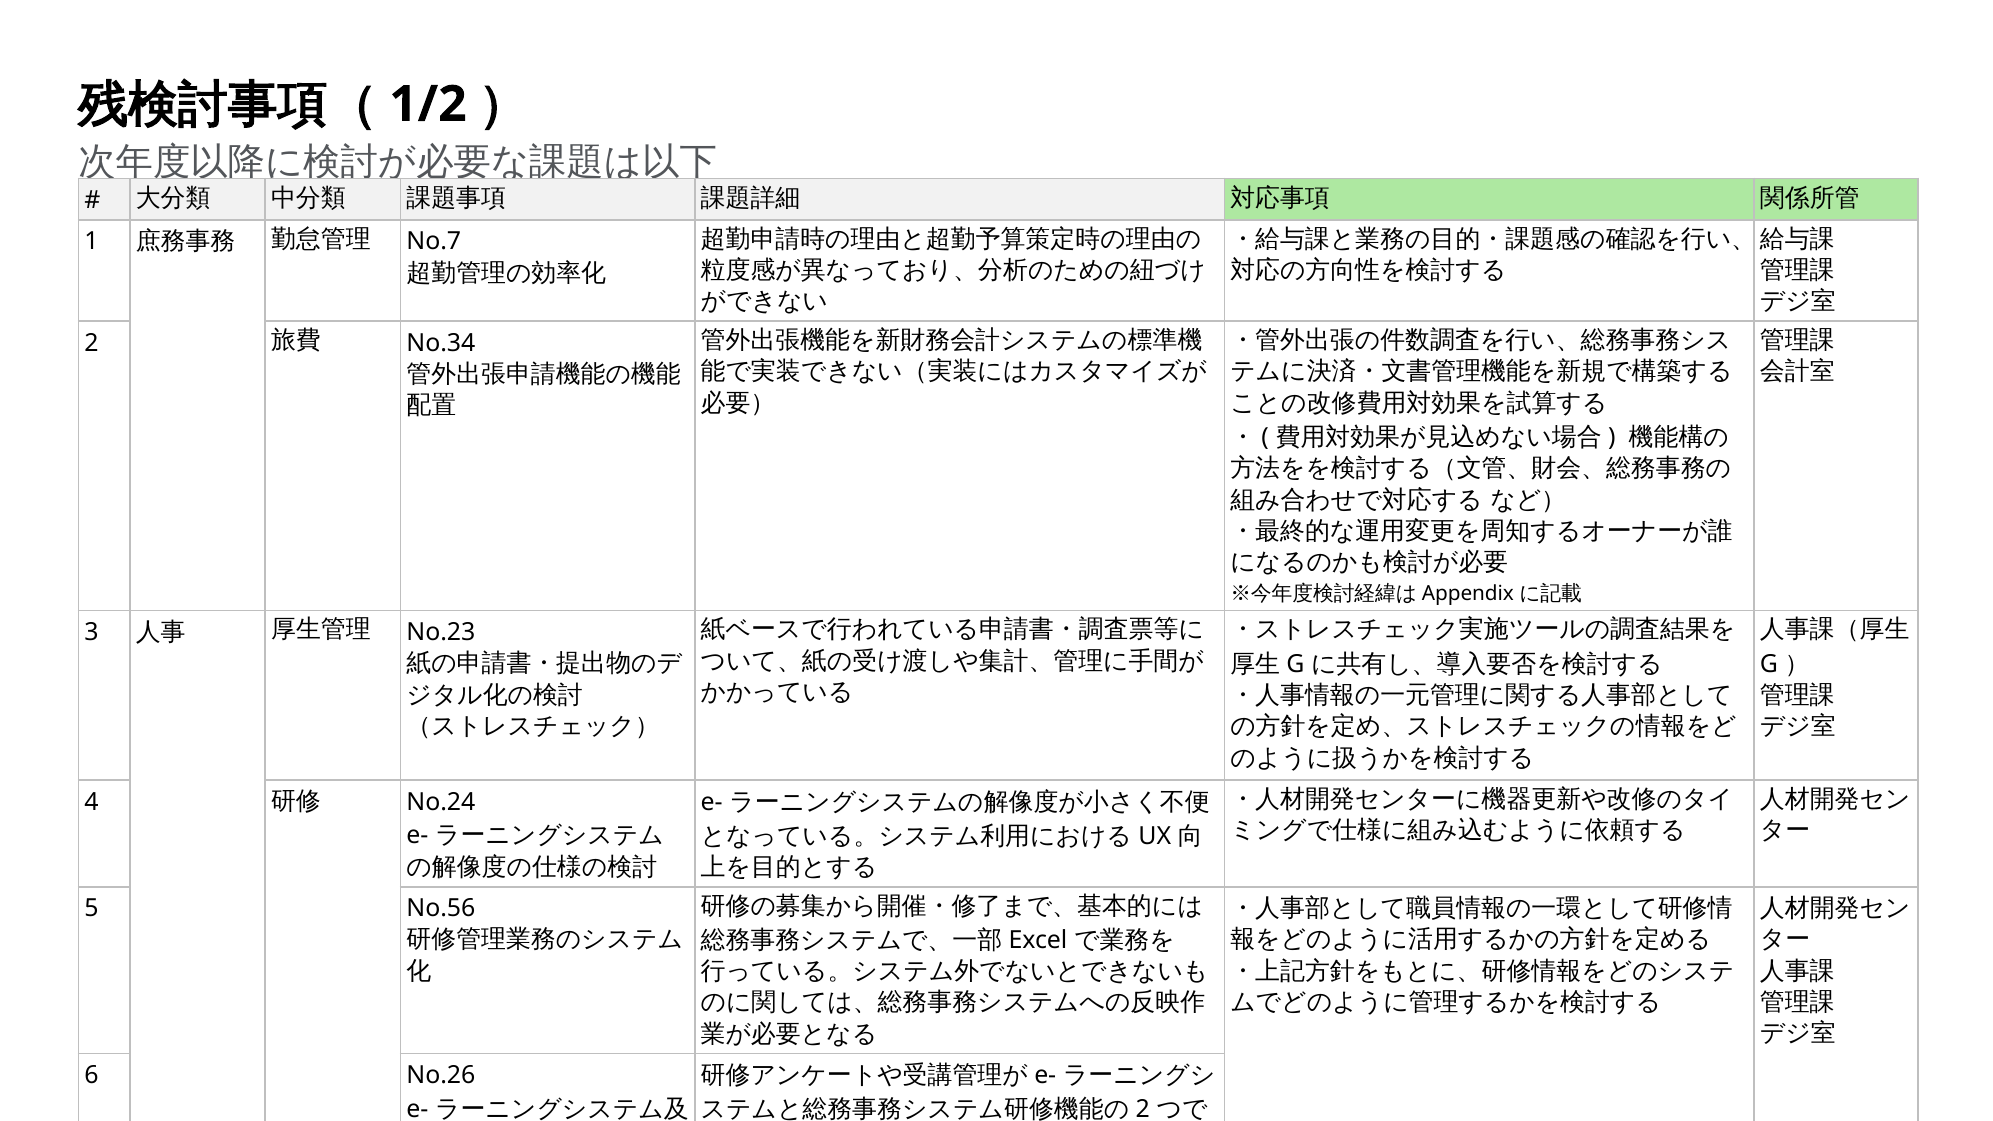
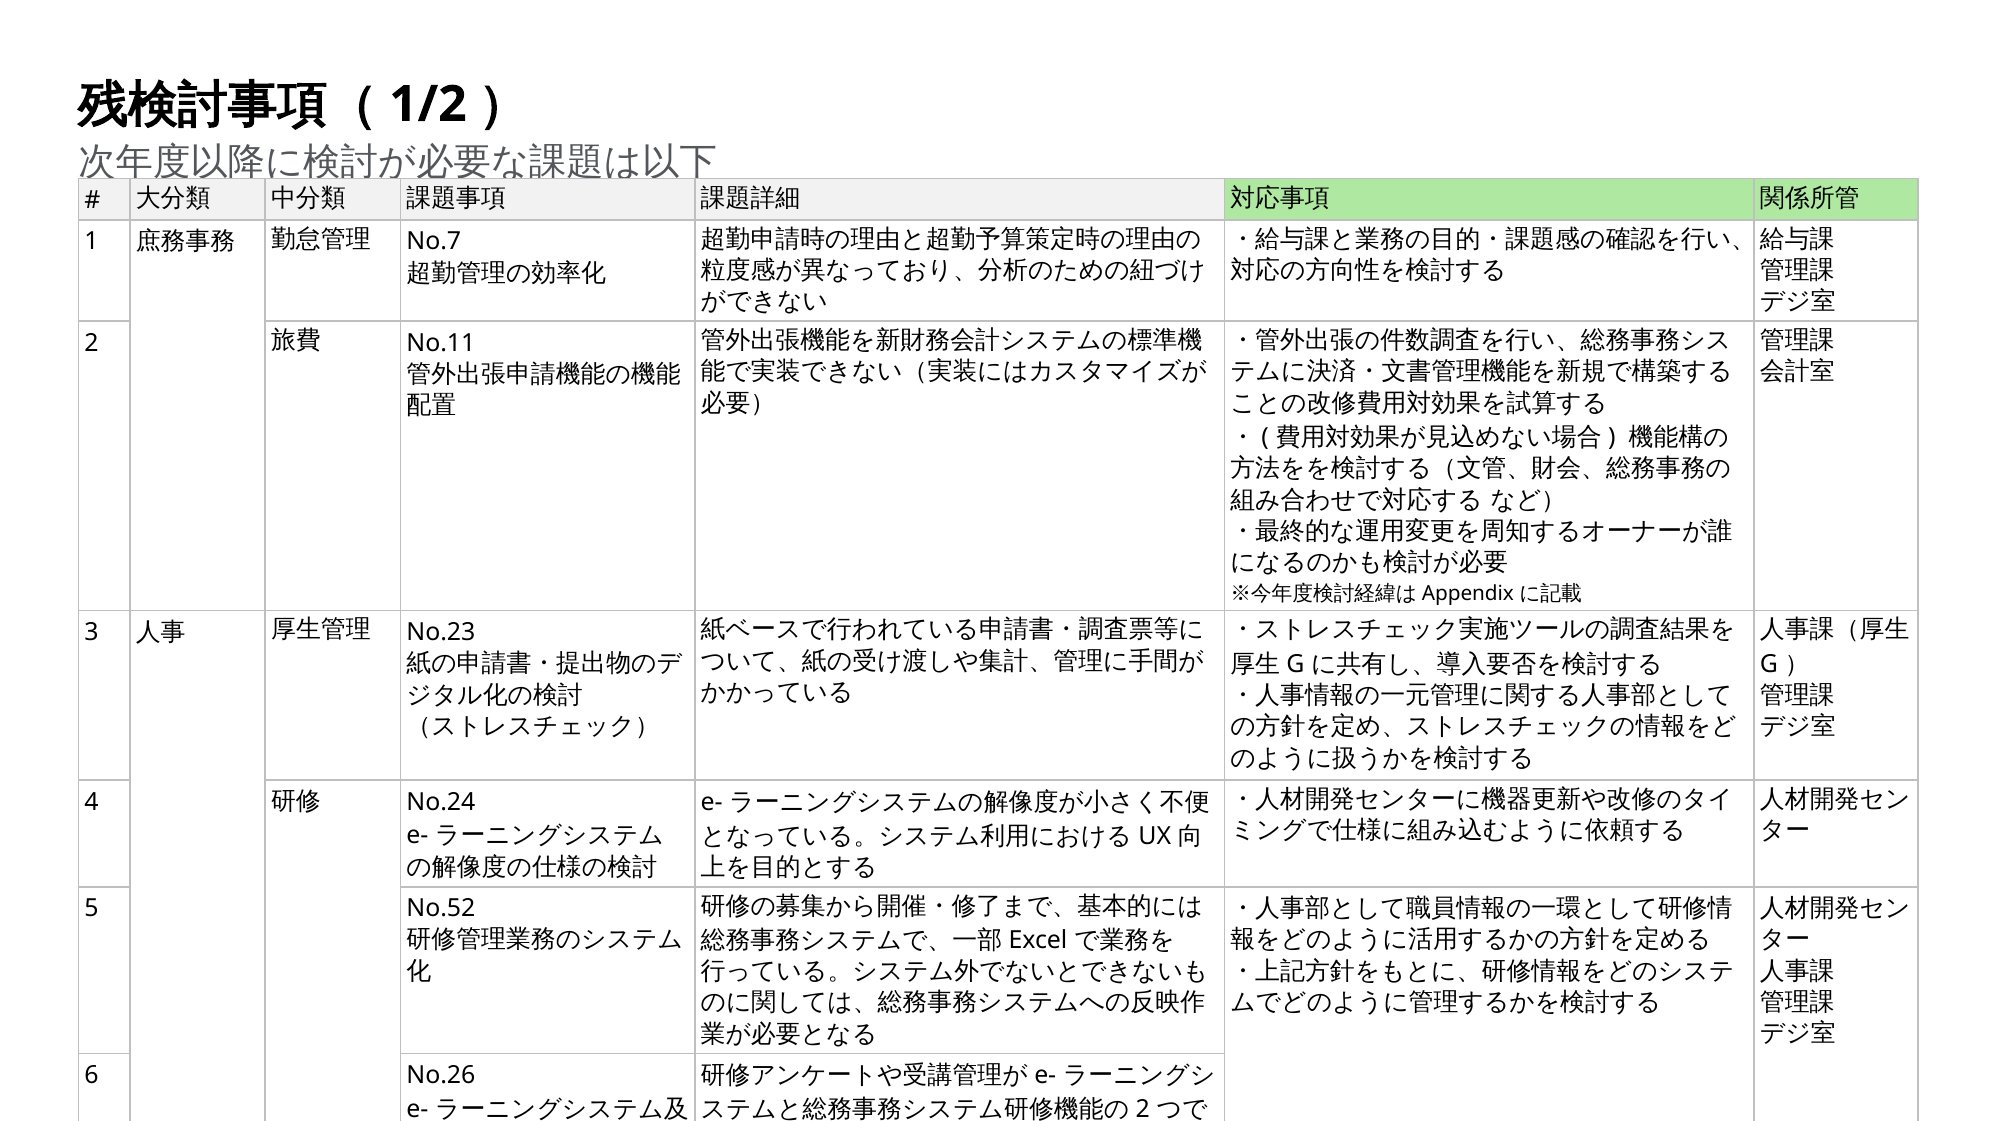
No.34: No.34 -> No.11 (441, 343)
No.56: No.56 -> No.52 (441, 909)
